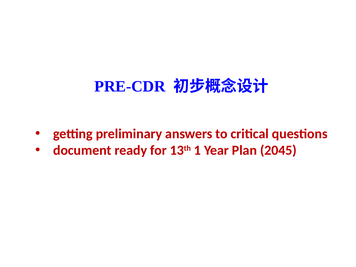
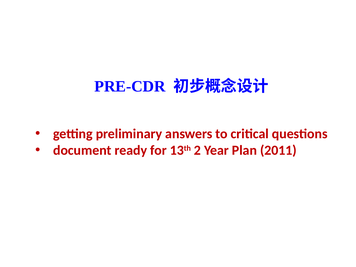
1: 1 -> 2 (197, 150)
2045: 2045 -> 2011 (278, 150)
